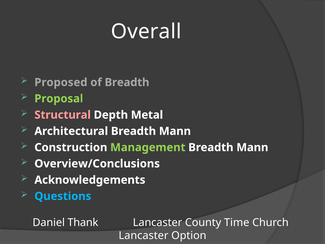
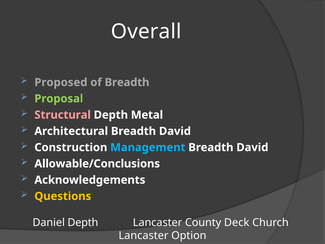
Architectural Breadth Mann: Mann -> David (175, 131)
Management colour: light green -> light blue (148, 147)
Mann: Mann -> David (252, 147)
Overview/Conclusions: Overview/Conclusions -> Allowable/Conclusions (97, 164)
Questions colour: light blue -> yellow (63, 196)
Daniel Thank: Thank -> Depth (83, 222)
Time: Time -> Deck (237, 222)
